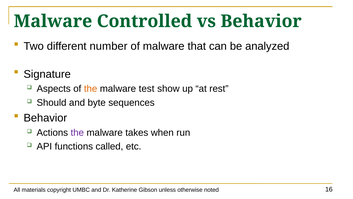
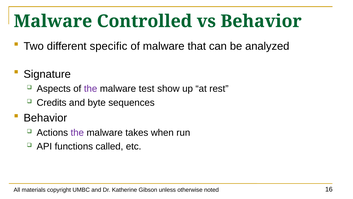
number: number -> specific (109, 46)
the colour: orange -> purple (91, 89)
Should: Should -> Credits (52, 102)
